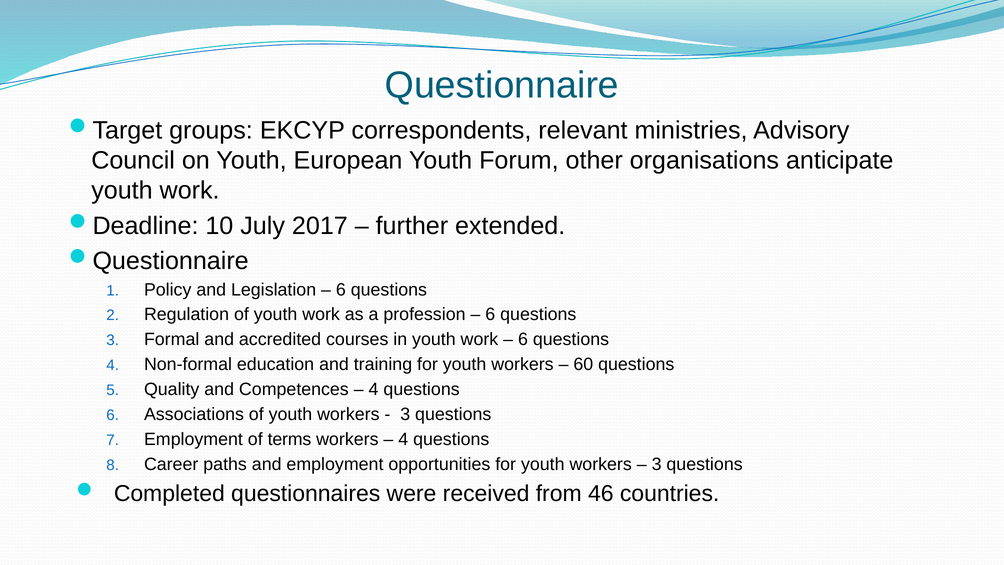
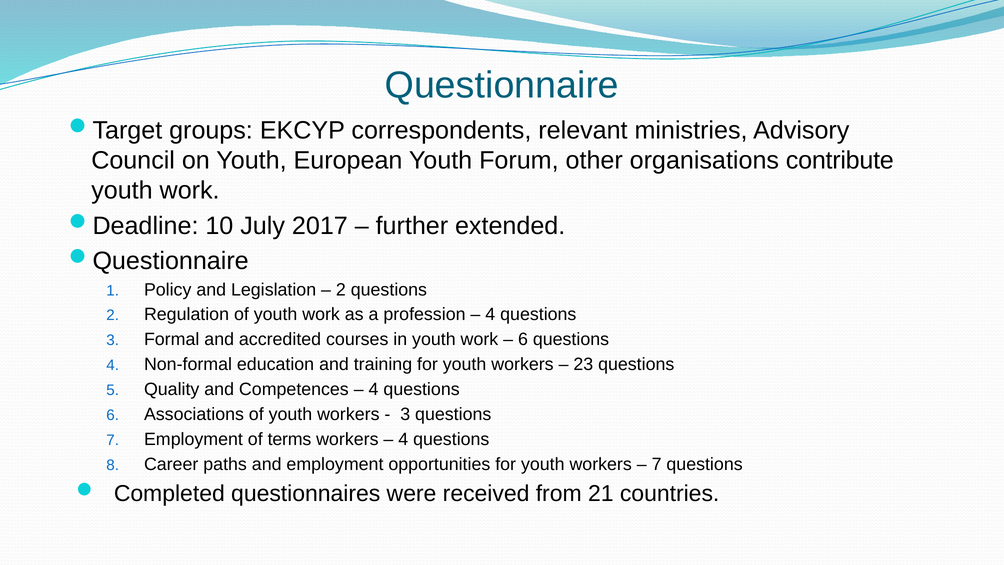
anticipate: anticipate -> contribute (840, 160)
6: 6 -> 2 (341, 290)
6: 6 -> 4 (490, 314)
60: 60 -> 23 (583, 364)
3: 3 -> 7 (657, 464)
46: 46 -> 21 (601, 493)
